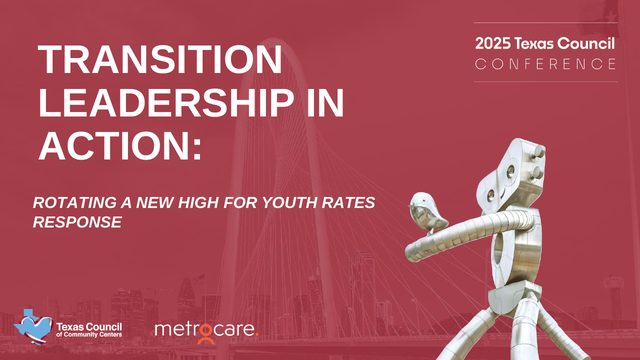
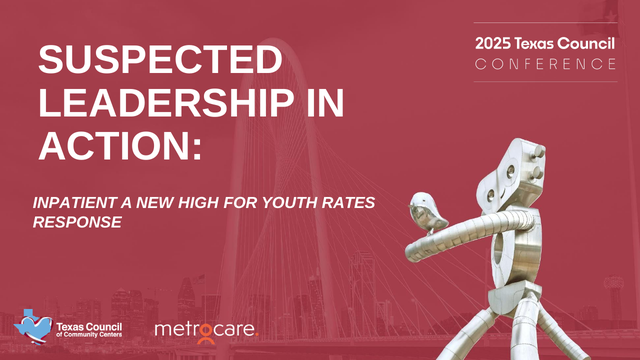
TRANSITION: TRANSITION -> SUSPECTED (161, 60)
ROTATING: ROTATING -> INPATIENT (75, 203)
